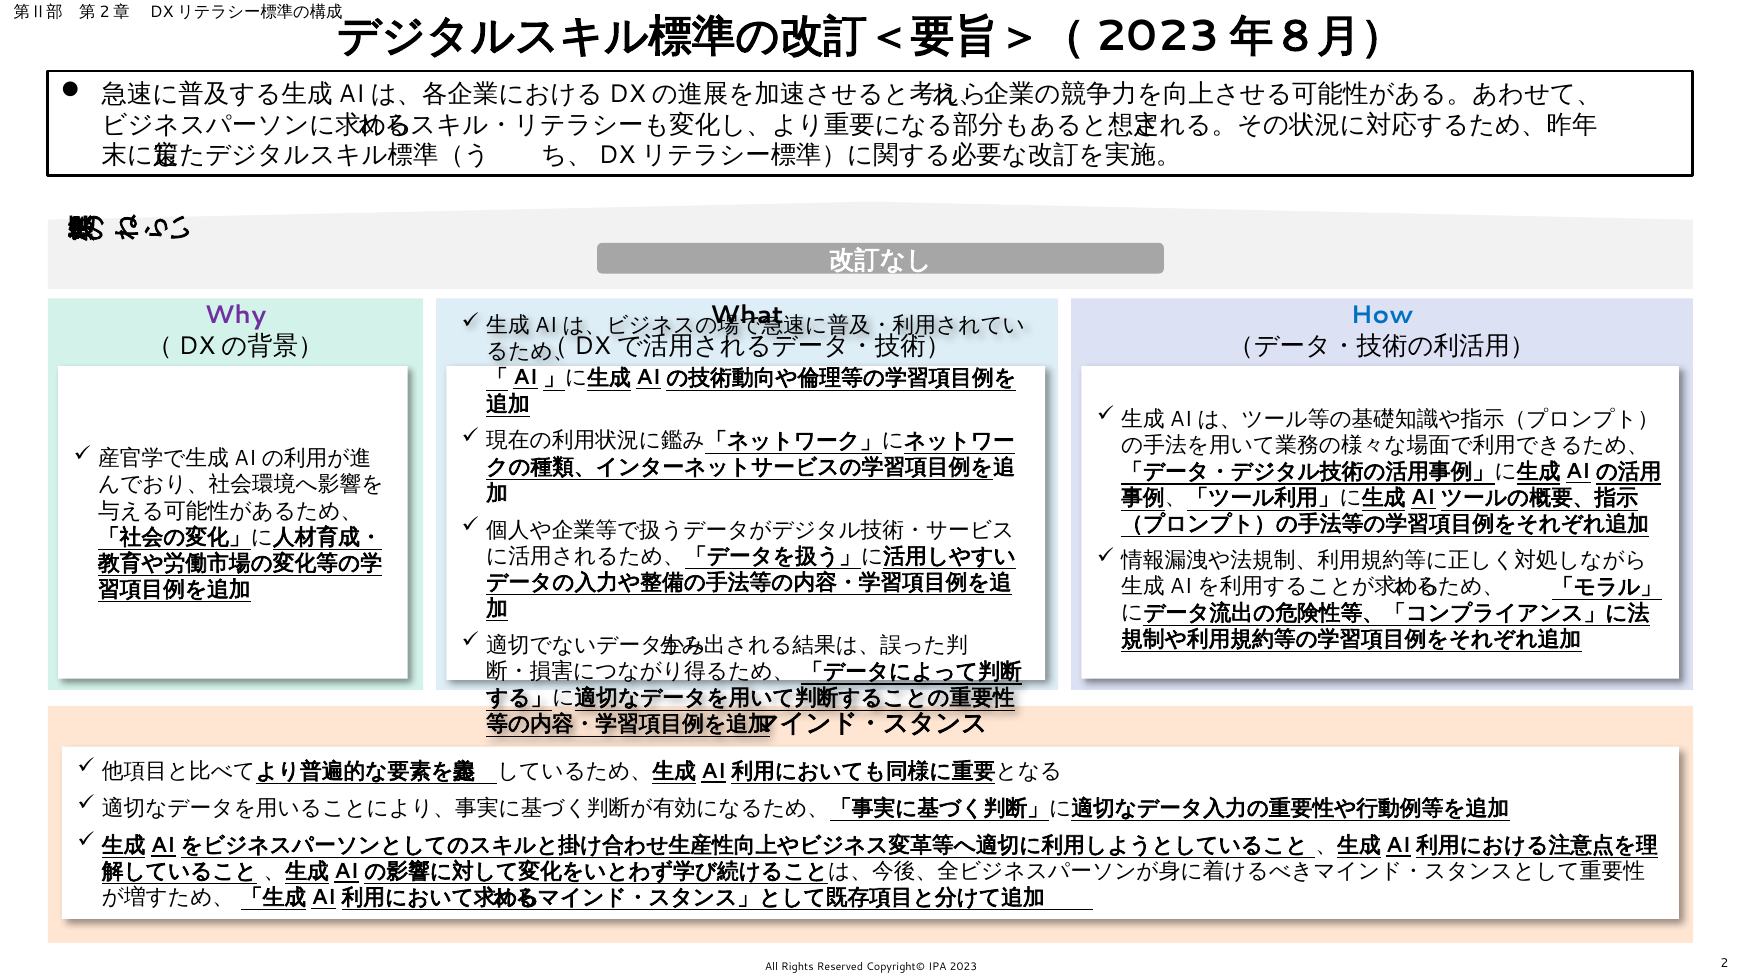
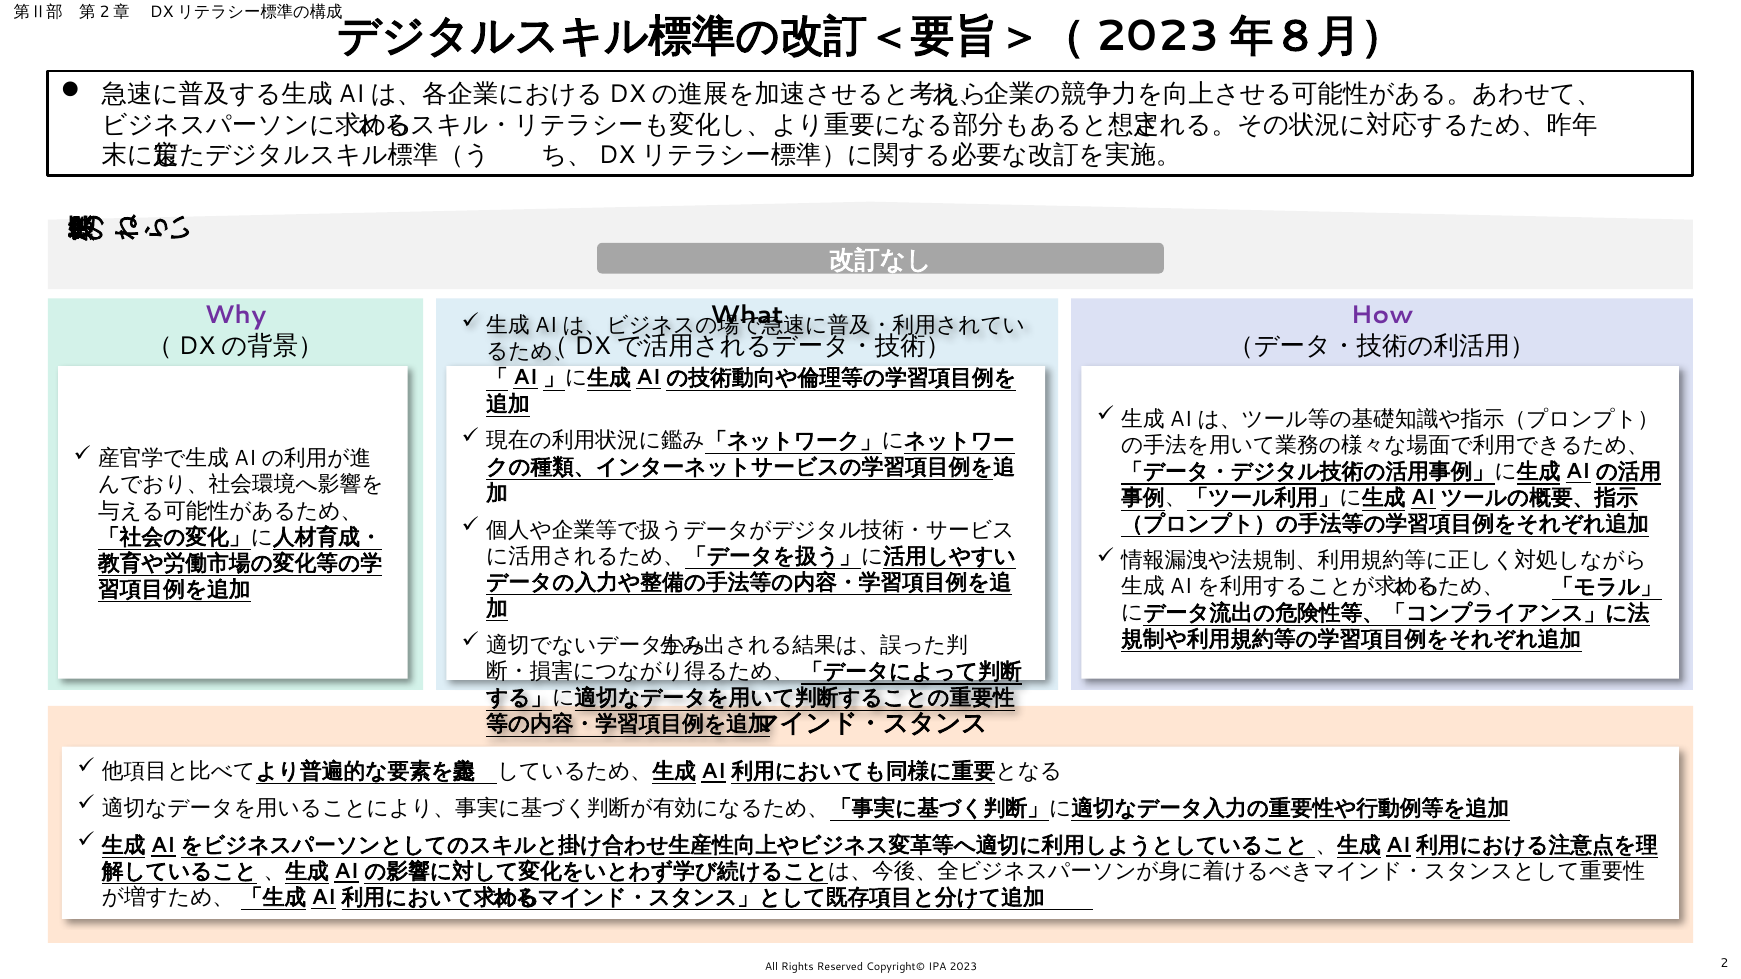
How colour: blue -> purple (1382, 315)
